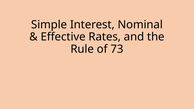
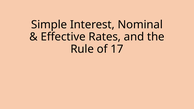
73: 73 -> 17 (117, 49)
